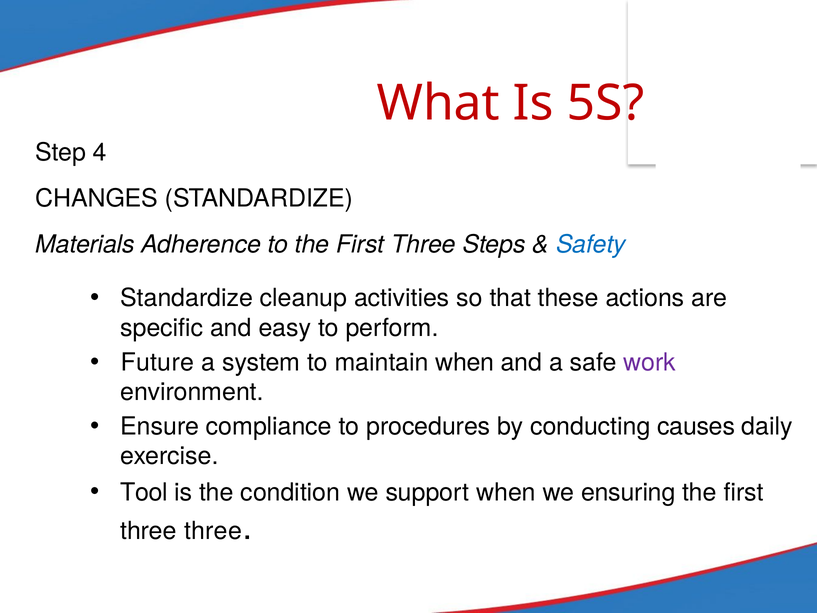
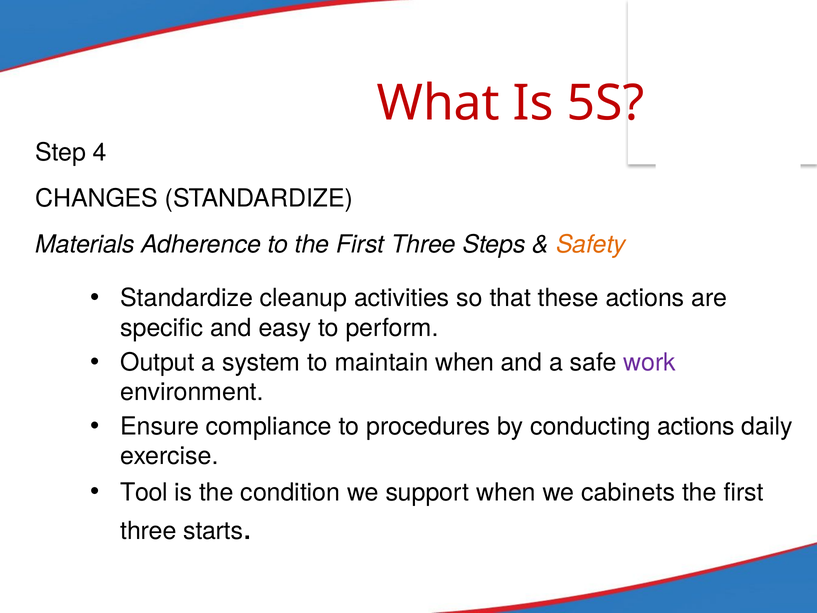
Safety colour: blue -> orange (591, 245)
Future: Future -> Output (157, 362)
conducting causes: causes -> actions (696, 426)
ensuring: ensuring -> cabinets (628, 492)
three three: three -> starts (213, 531)
